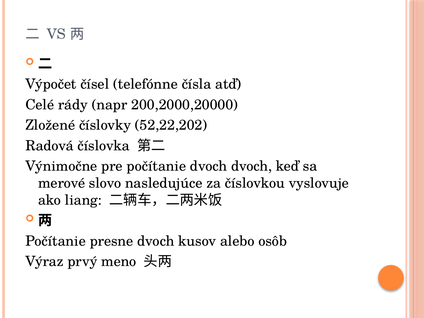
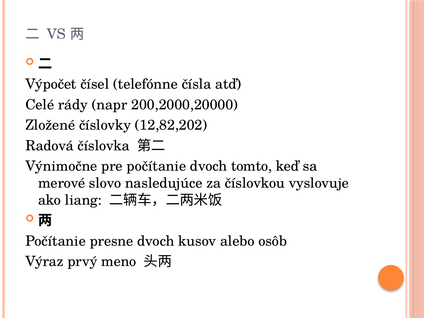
52,22,202: 52,22,202 -> 12,82,202 (171, 125)
dvoch dvoch: dvoch -> tomto (251, 166)
